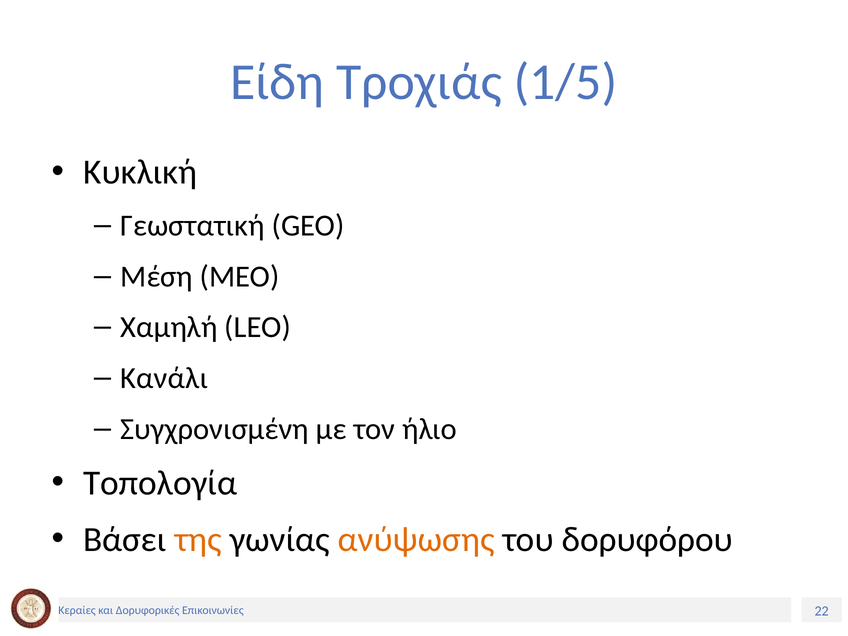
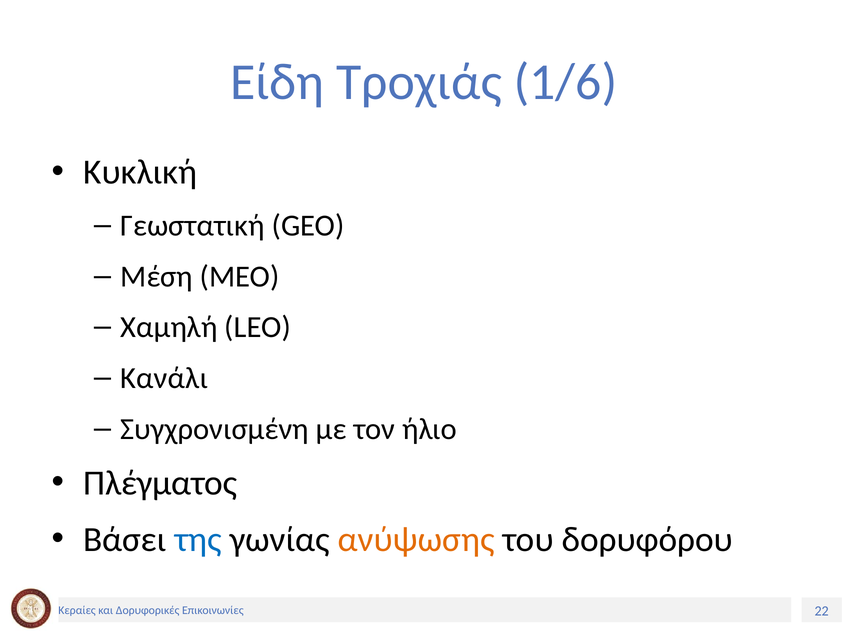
1/5: 1/5 -> 1/6 (565, 82)
Τοπολογία: Τοπολογία -> Πλέγματος (160, 483)
της colour: orange -> blue (198, 540)
